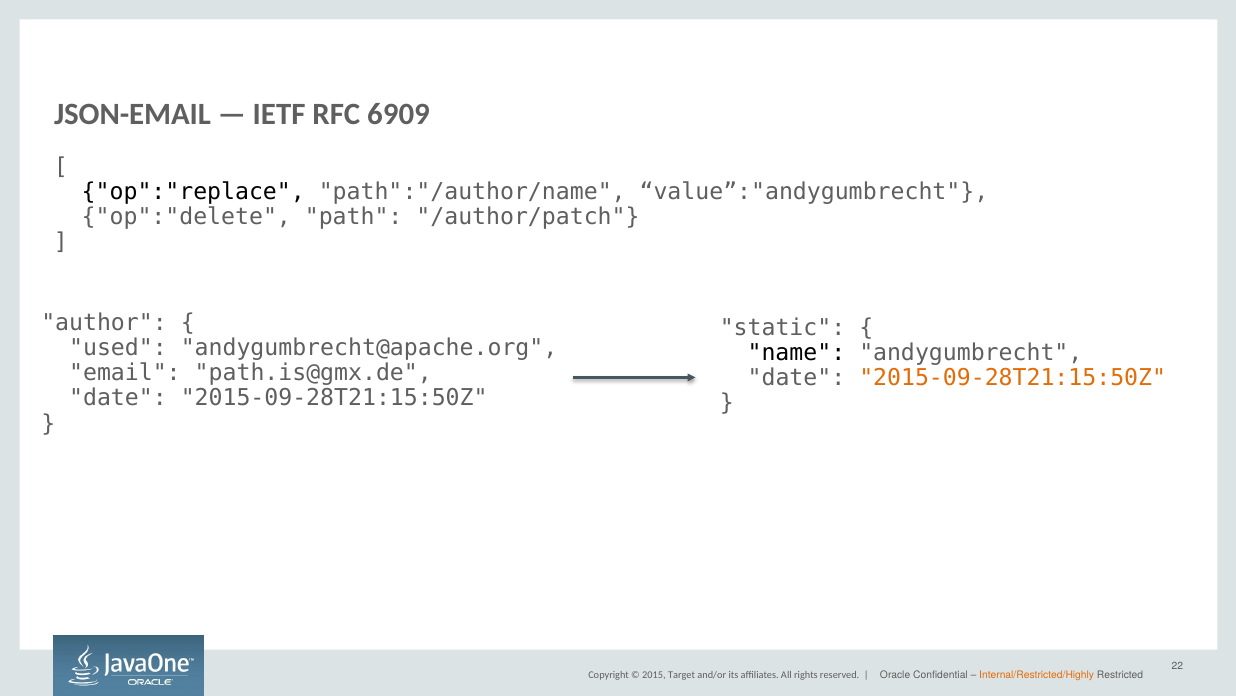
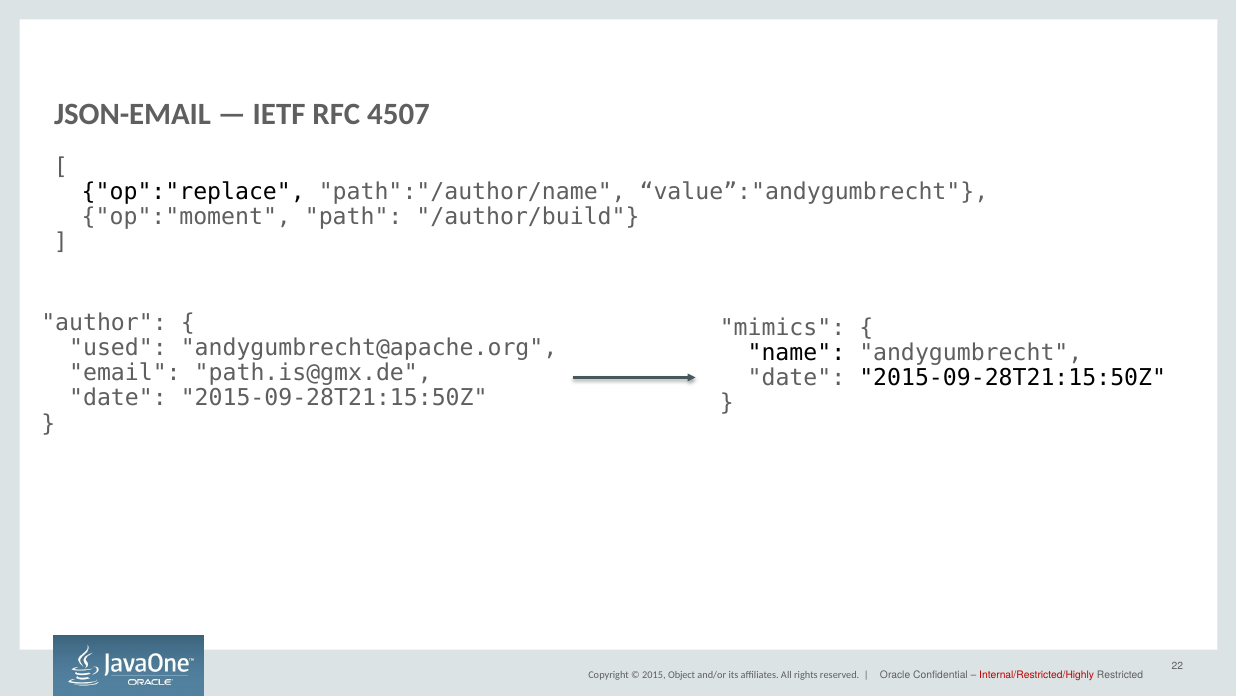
6909: 6909 -> 4507 (399, 114)
op":"delete: op":"delete -> op":"moment (186, 217)
/author/patch: /author/patch -> /author/build (528, 217)
static: static -> mimics (783, 327)
2015-09-28T21:15:50Z colour: orange -> black (1013, 378)
Target: Target -> Object (682, 675)
Internal/Restricted/Highly colour: orange -> red (1037, 675)
